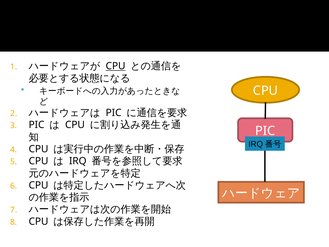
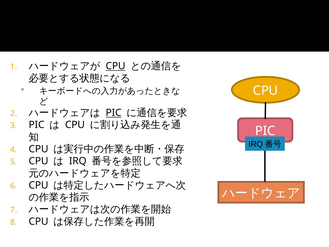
PIC underline: none -> present (114, 113)
